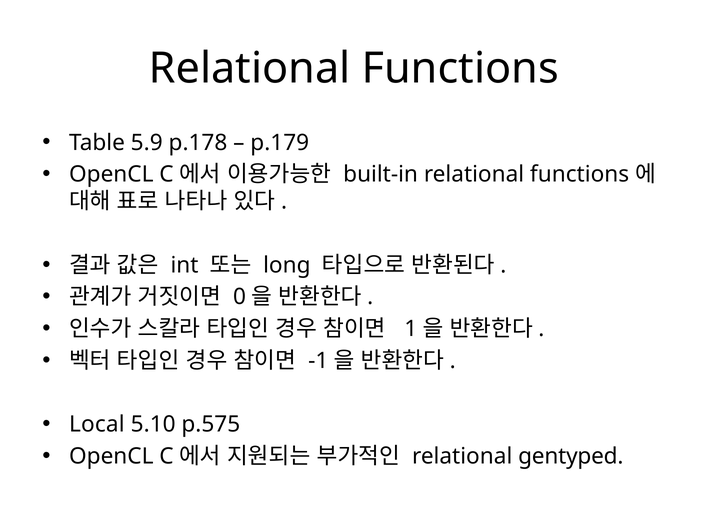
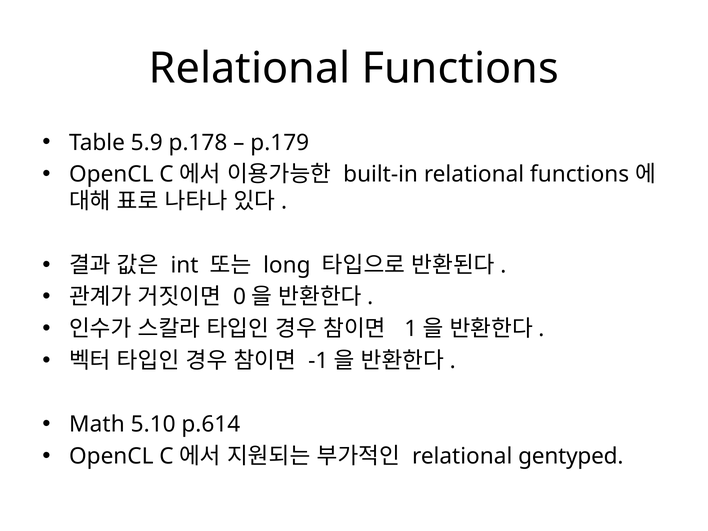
Local: Local -> Math (97, 424)
p.575: p.575 -> p.614 (211, 424)
